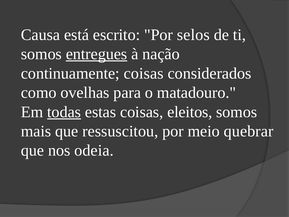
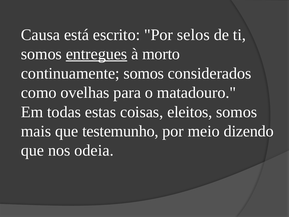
nação: nação -> morto (161, 54)
continuamente coisas: coisas -> somos (144, 73)
todas underline: present -> none (64, 112)
ressuscitou: ressuscitou -> testemunho (120, 131)
quebrar: quebrar -> dizendo (249, 131)
